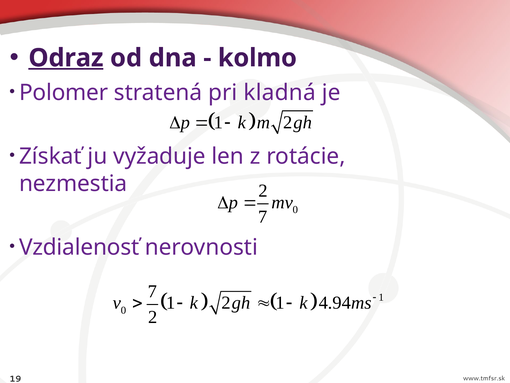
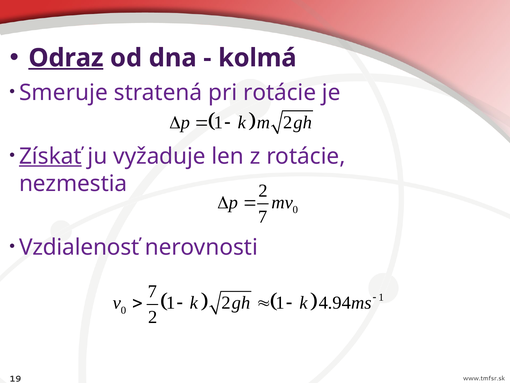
kolmo: kolmo -> kolmá (257, 58)
Polomer: Polomer -> Smeruje (63, 93)
pri kladná: kladná -> rotácie (280, 93)
Získať underline: none -> present (50, 156)
